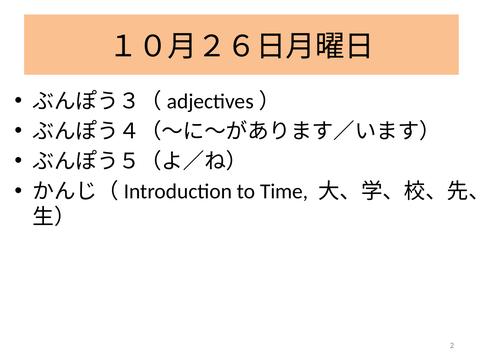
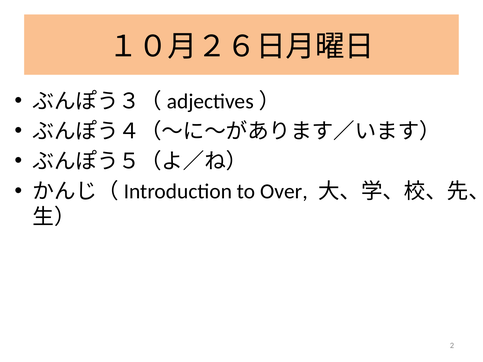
Time: Time -> Over (284, 192)
